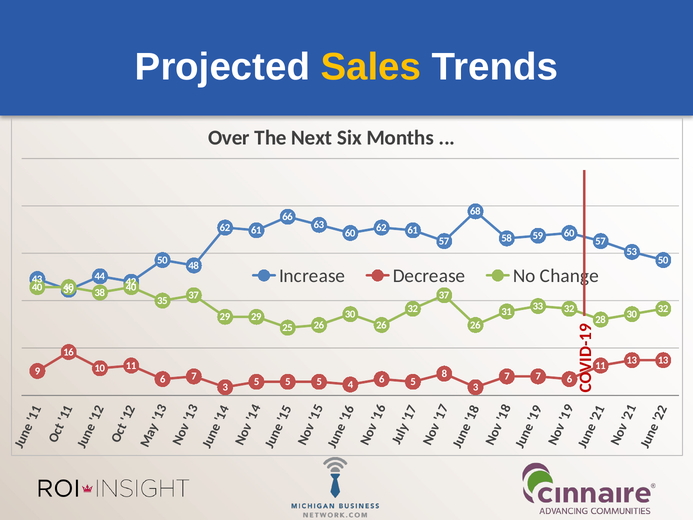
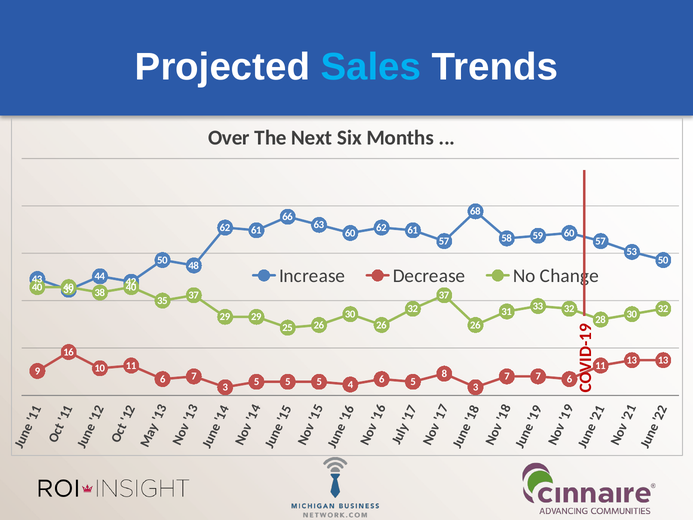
Sales colour: yellow -> light blue (371, 67)
